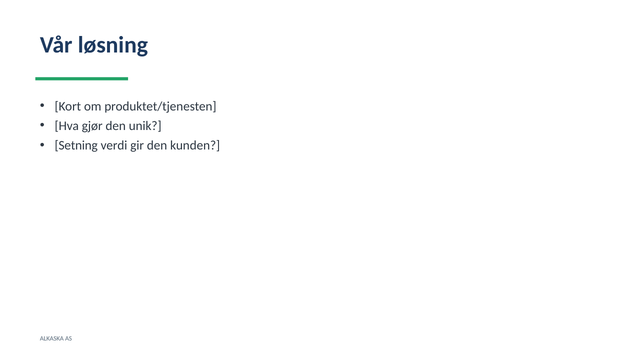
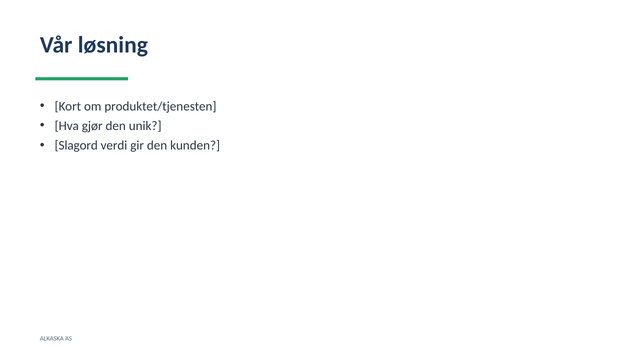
Setning: Setning -> Slagord (76, 146)
